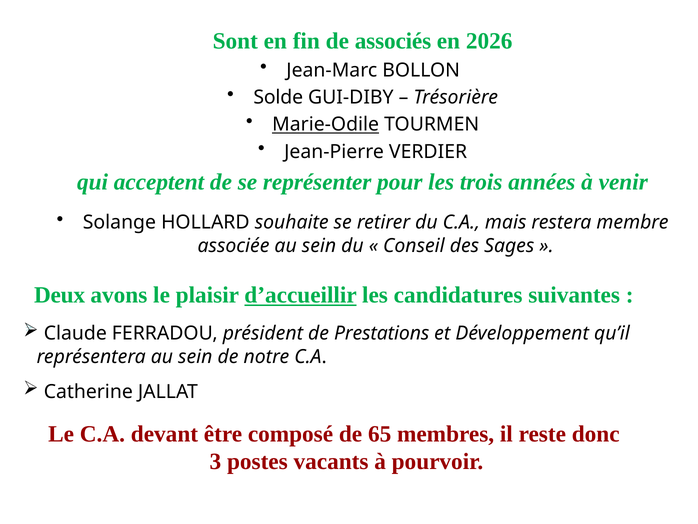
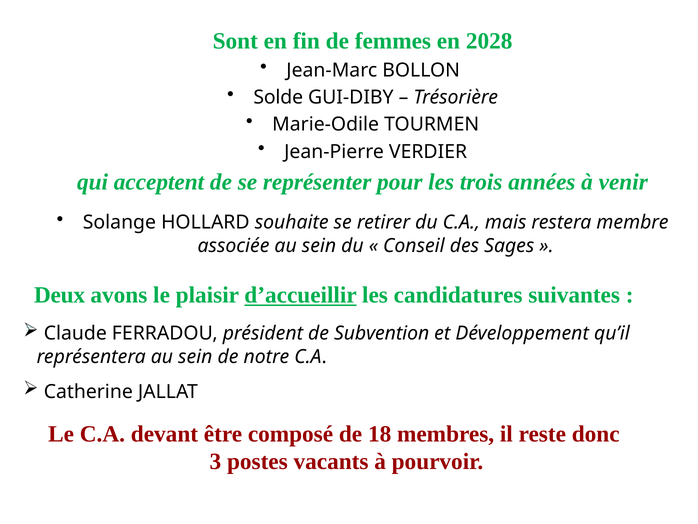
associés: associés -> femmes (393, 41)
2026: 2026 -> 2028 (489, 41)
Marie-Odile underline: present -> none (326, 124)
Prestations: Prestations -> Subvention (382, 333)
65: 65 -> 18 (380, 433)
